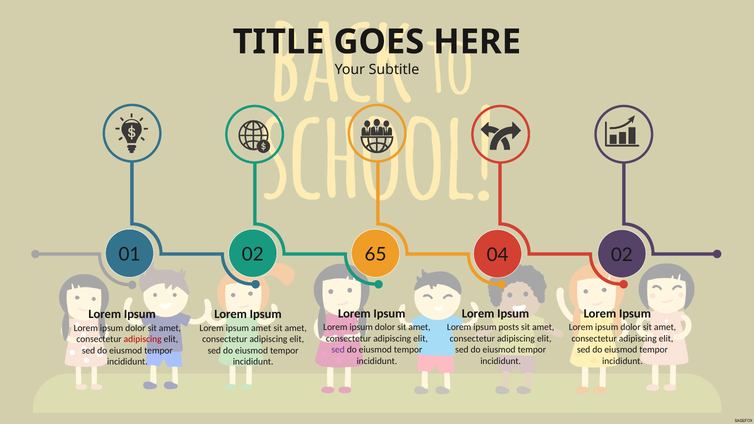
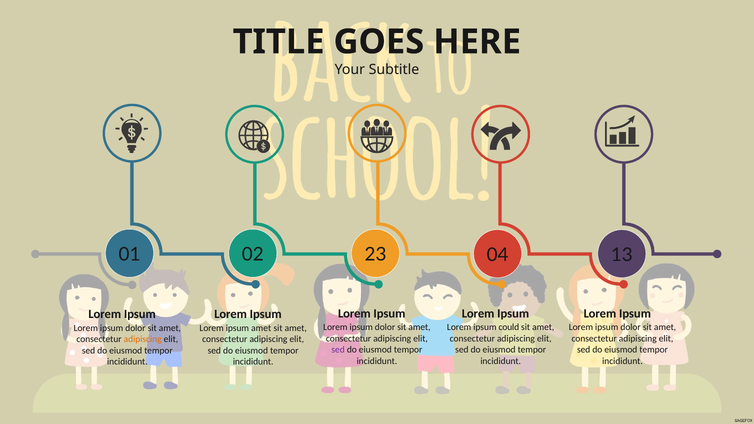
65: 65 -> 23 (376, 255)
04 02: 02 -> 13 (622, 255)
posts: posts -> could (509, 327)
adipiscing colour: red -> orange (143, 339)
